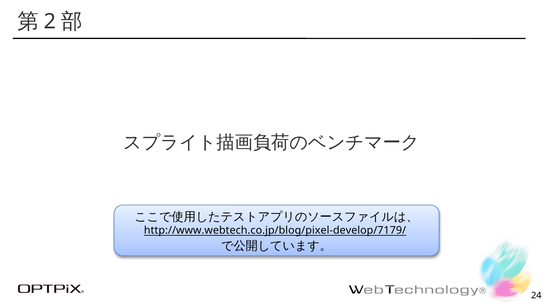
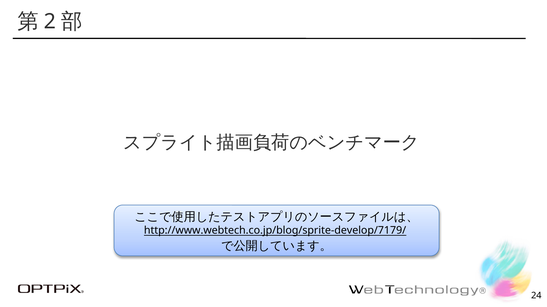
http://www.webtech.co.jp/blog/pixel-develop/7179/: http://www.webtech.co.jp/blog/pixel-develop/7179/ -> http://www.webtech.co.jp/blog/sprite-develop/7179/ (275, 231)
